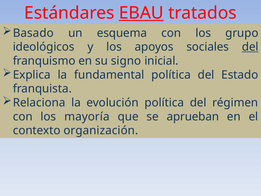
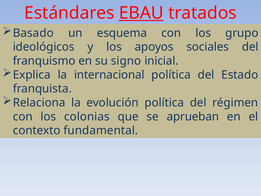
del underline: present -> none (250, 47)
fundamental: fundamental -> internacional (109, 75)
mayoría: mayoría -> colonias (87, 116)
organización: organización -> fundamental (101, 130)
